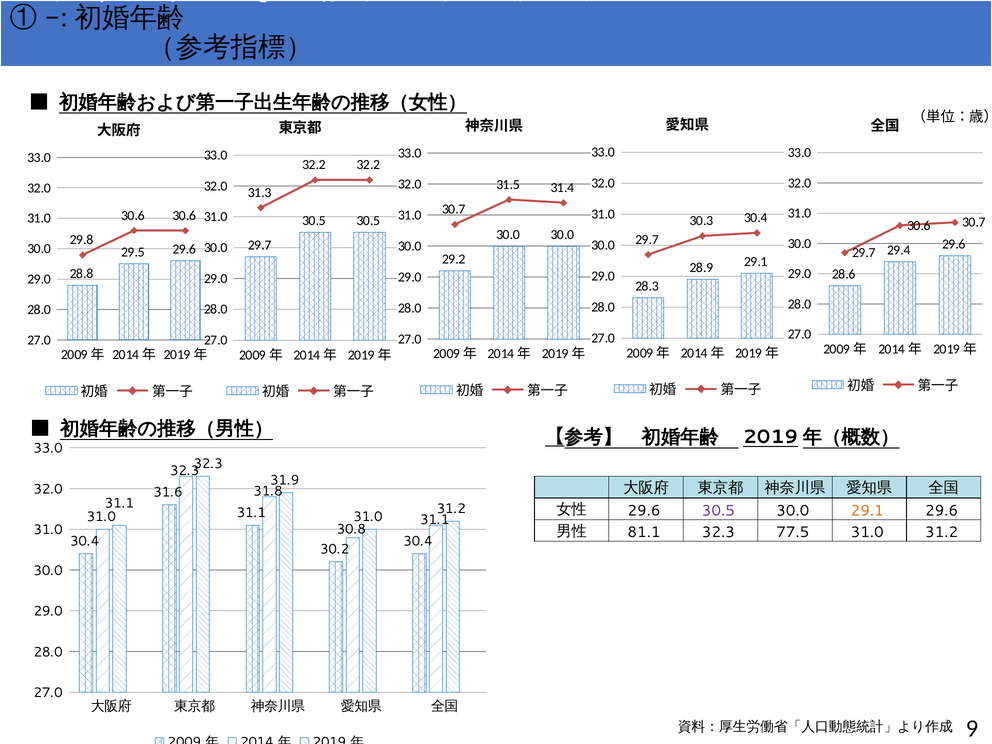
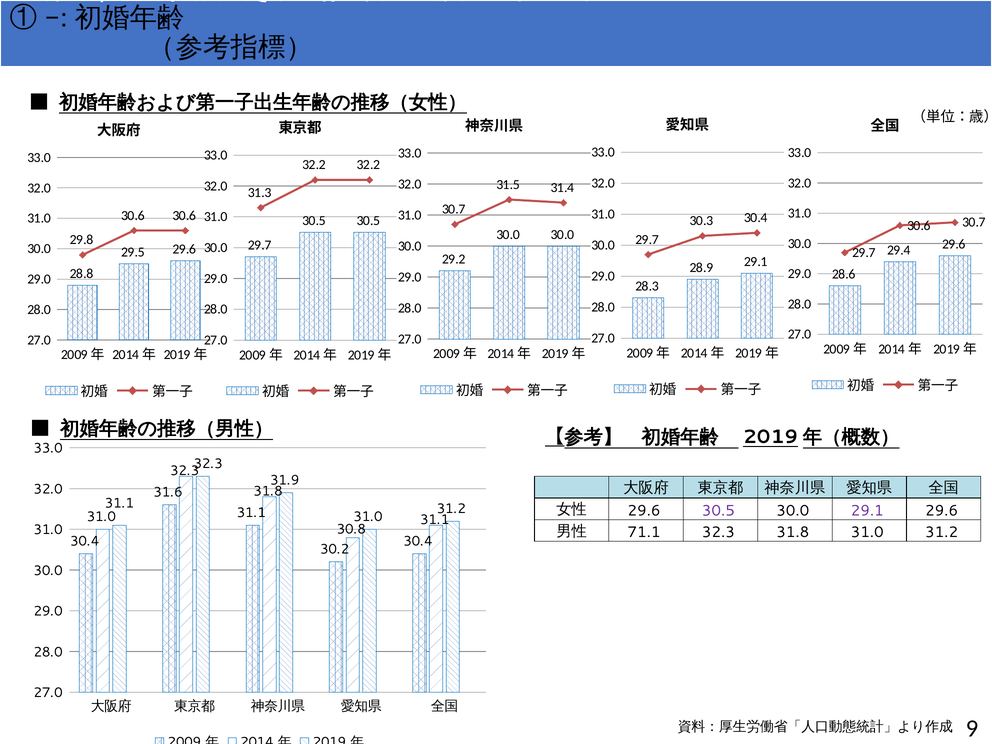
29.1 colour: orange -> purple (867, 511)
81.1: 81.1 -> 71.1 (644, 532)
77.5: 77.5 -> 31.8 (793, 532)
